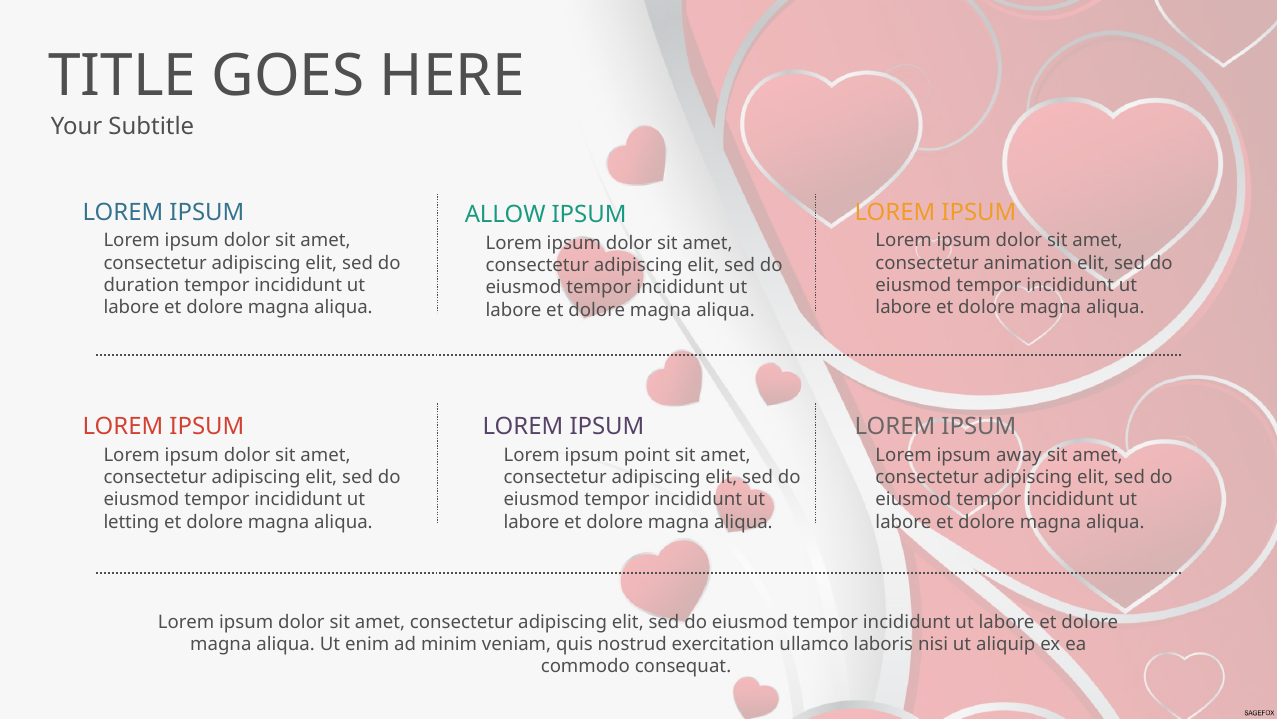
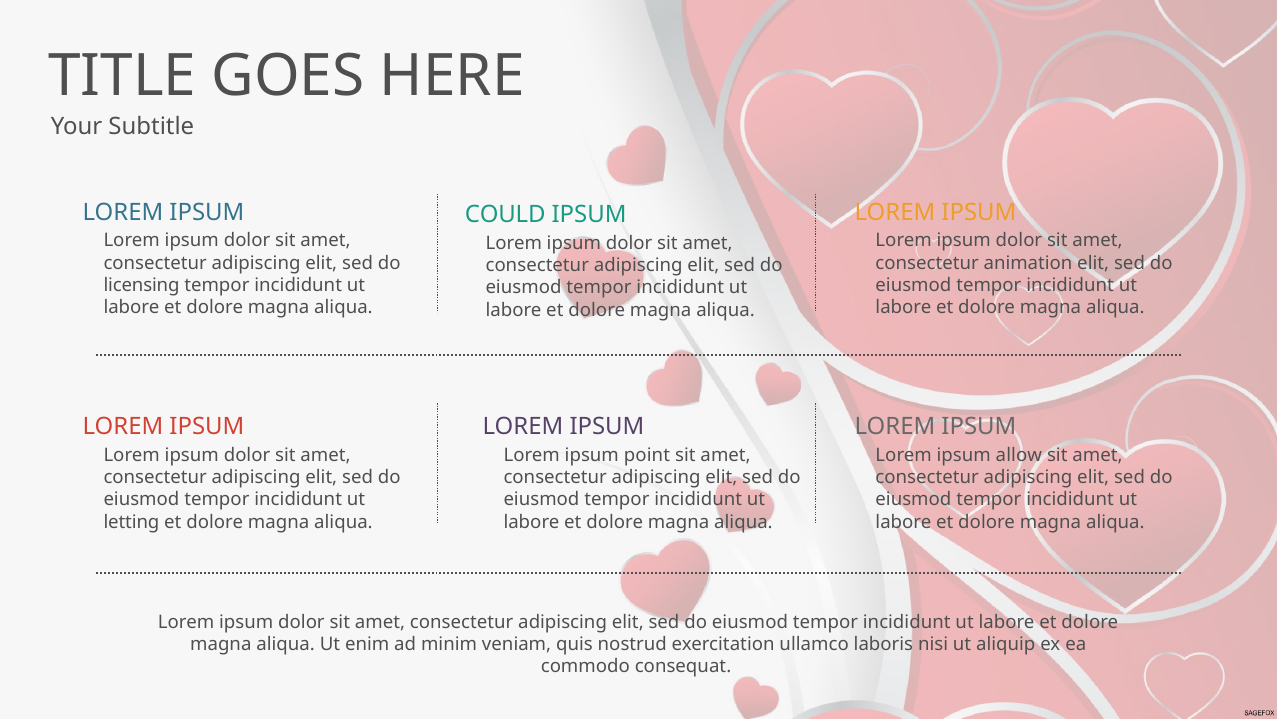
ALLOW: ALLOW -> COULD (505, 215)
duration: duration -> licensing (142, 285)
away: away -> allow (1019, 455)
